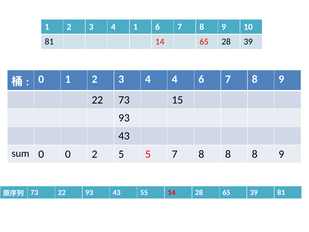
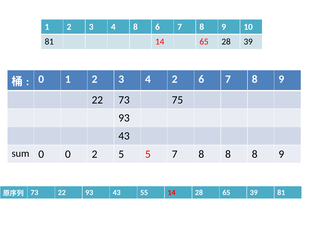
4 1: 1 -> 8 (135, 27)
4 4: 4 -> 2 (175, 79)
15: 15 -> 75 (177, 100)
